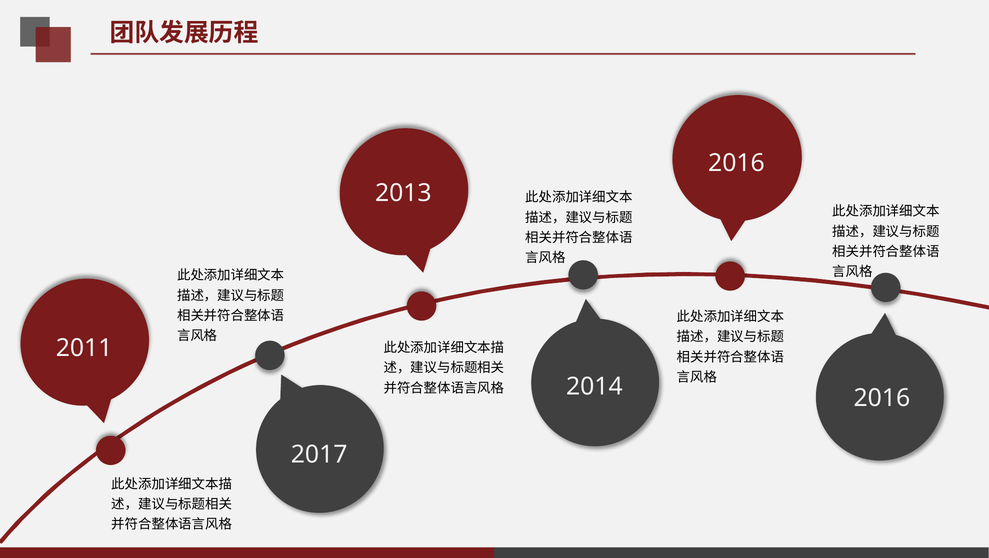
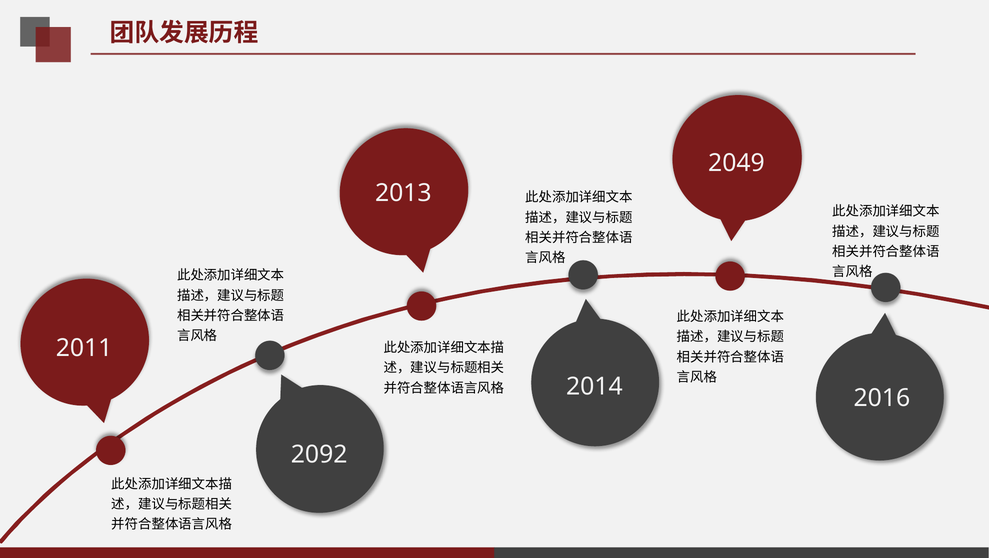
2016: 2016 -> 2049 (736, 163)
2017: 2017 -> 2092 (319, 454)
